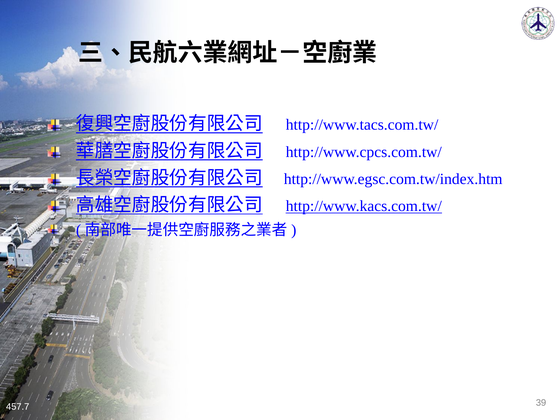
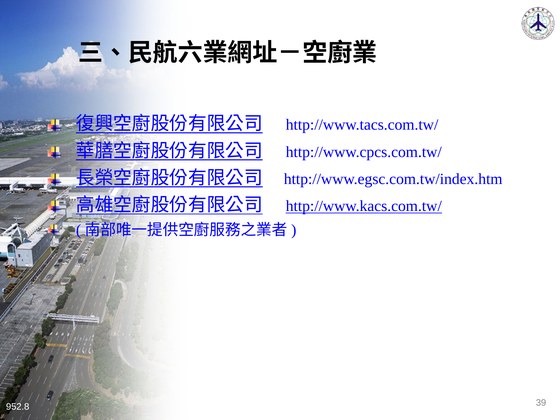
457.7: 457.7 -> 952.8 (18, 407)
